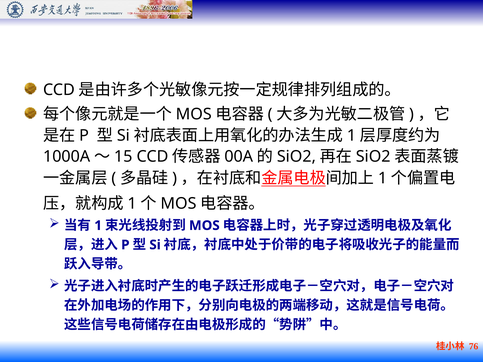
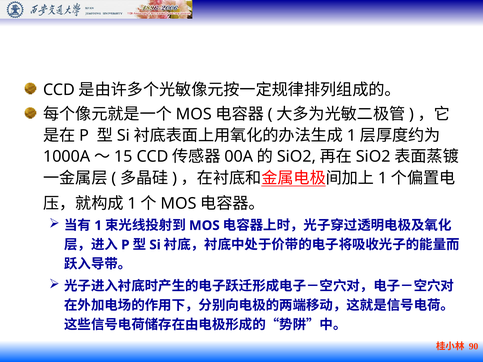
76: 76 -> 90 (474, 347)
